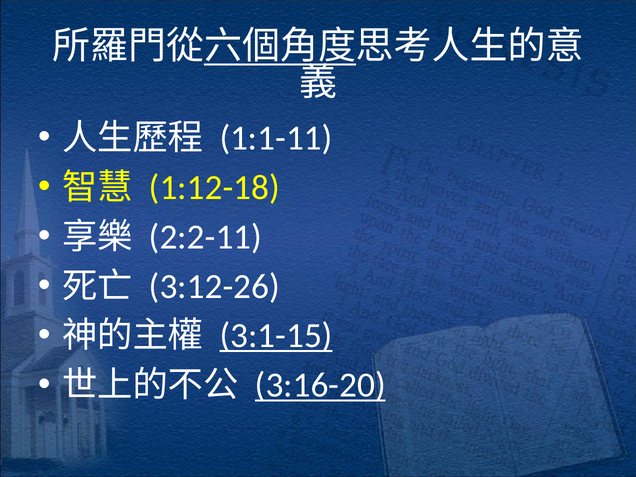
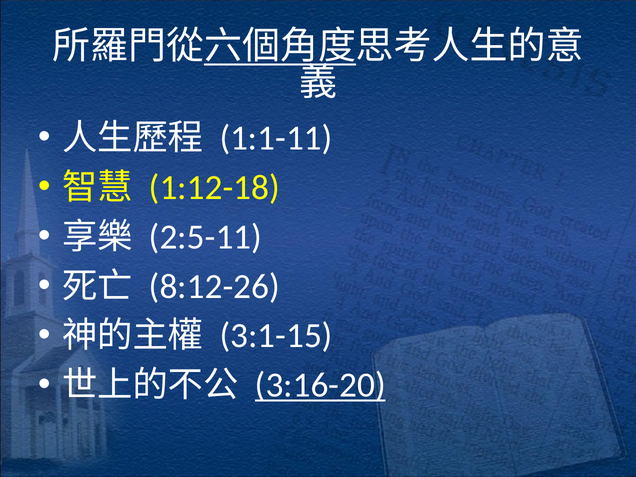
2:2-11: 2:2-11 -> 2:5-11 (205, 237)
3:12-26: 3:12-26 -> 8:12-26 (214, 286)
3:1-15 underline: present -> none (276, 336)
